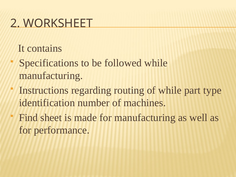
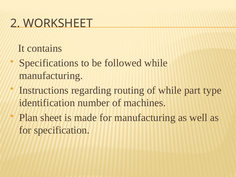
Find: Find -> Plan (28, 118)
performance: performance -> specification (62, 130)
